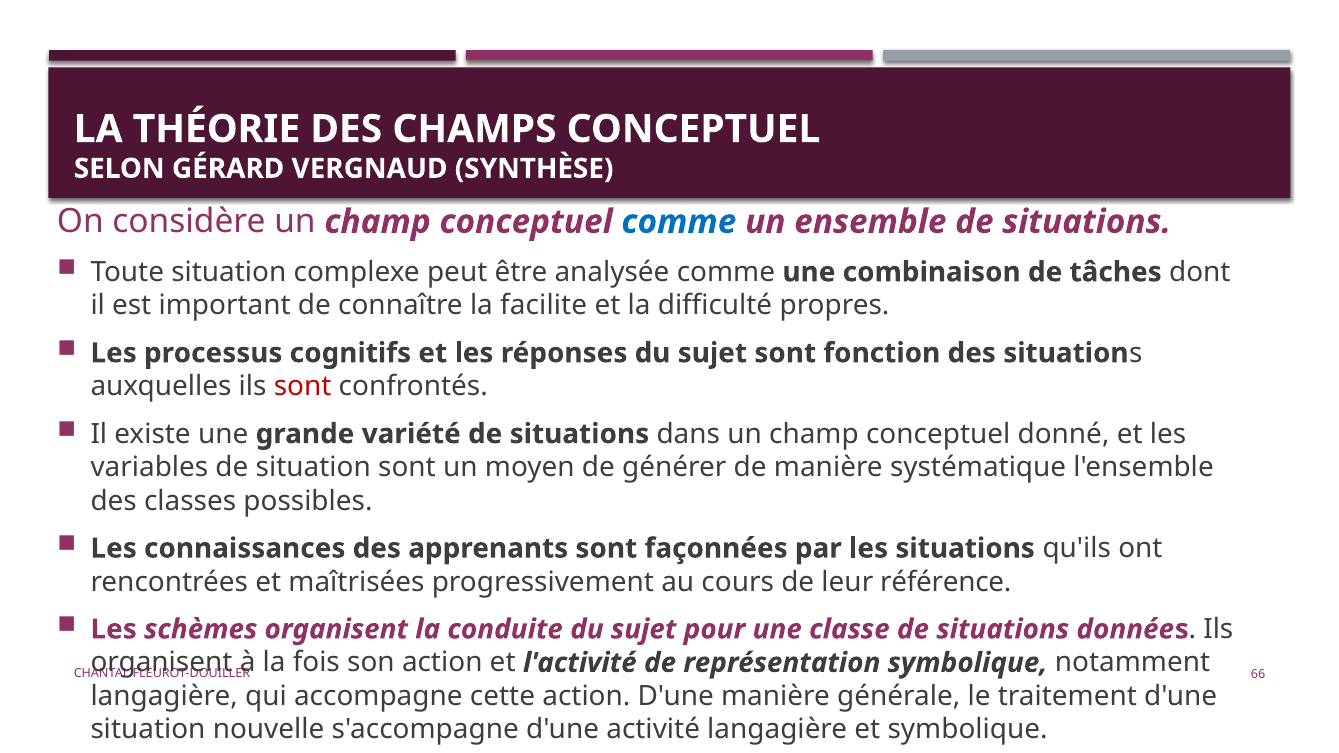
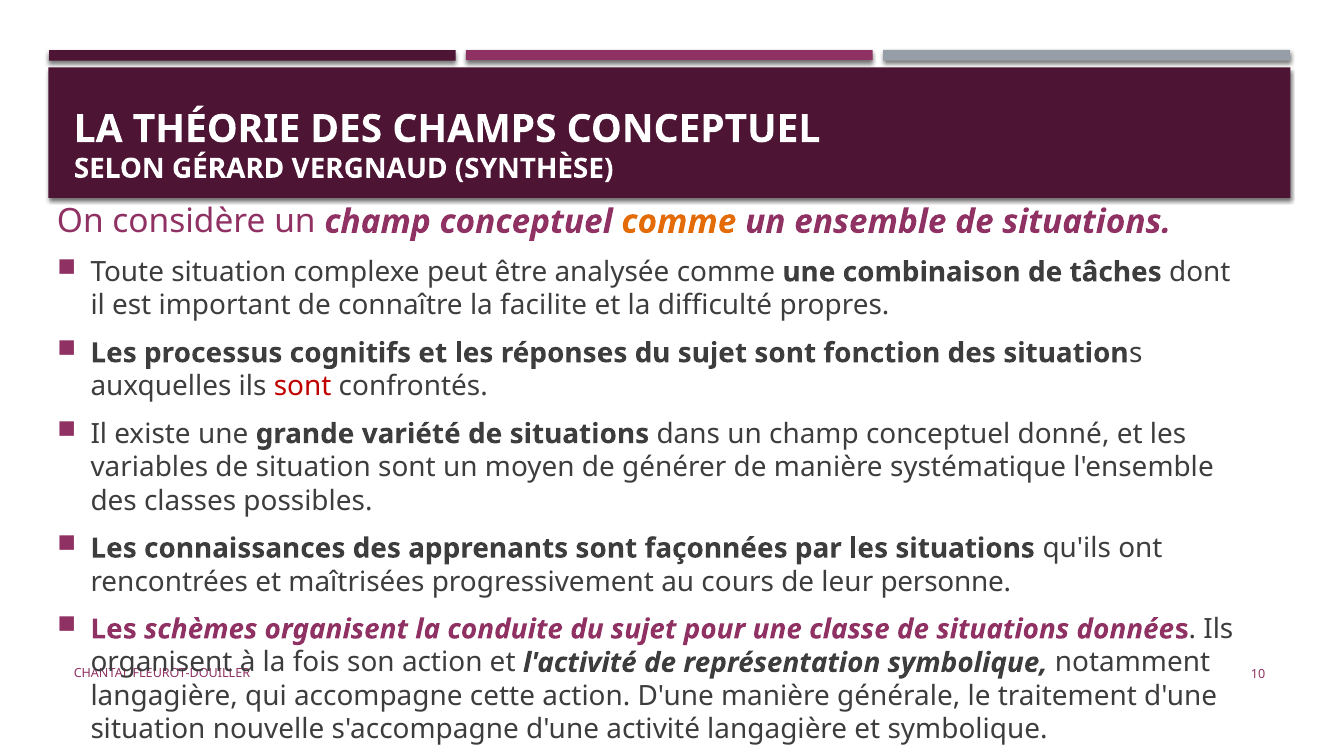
comme colour: blue -> orange (679, 222)
référence: référence -> personne (946, 582)
66: 66 -> 10 (1258, 674)
